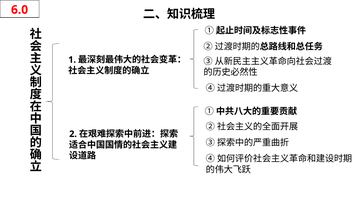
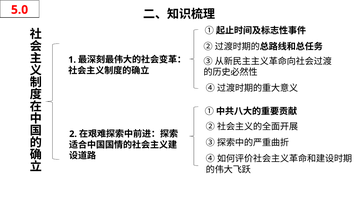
6.0: 6.0 -> 5.0 (20, 10)
